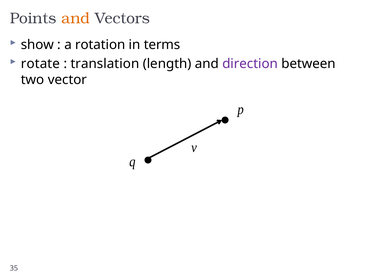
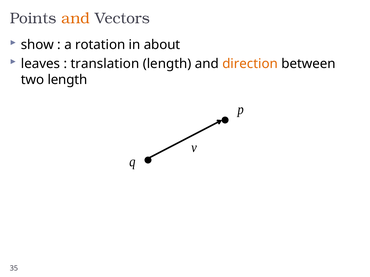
terms: terms -> about (162, 45)
rotate: rotate -> leaves (40, 64)
direction colour: purple -> orange (250, 64)
two vector: vector -> length (67, 80)
